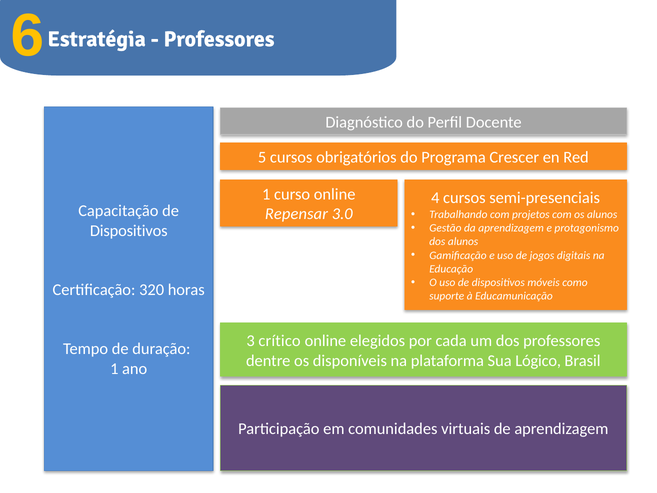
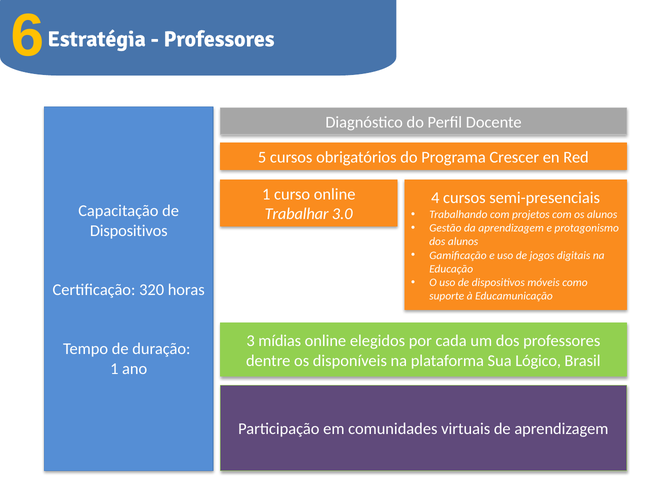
Repensar: Repensar -> Trabalhar (297, 214)
crítico: crítico -> mídias (280, 341)
